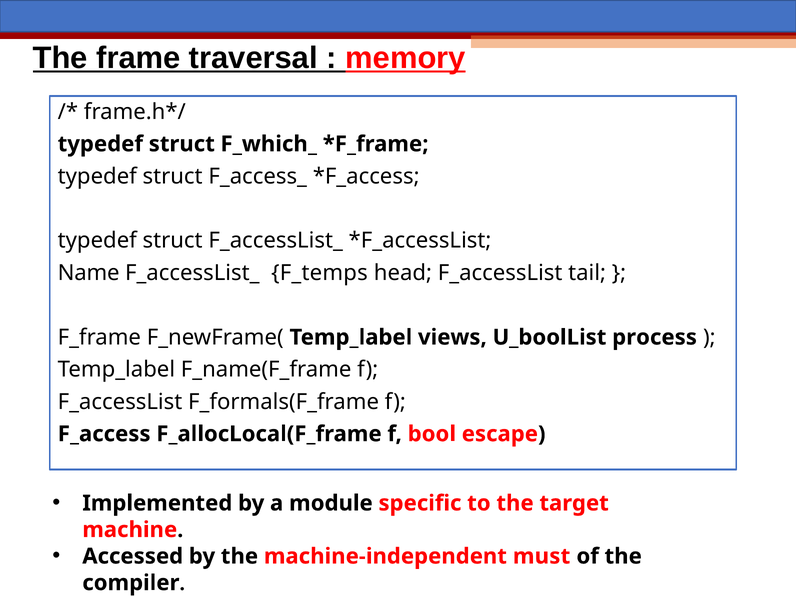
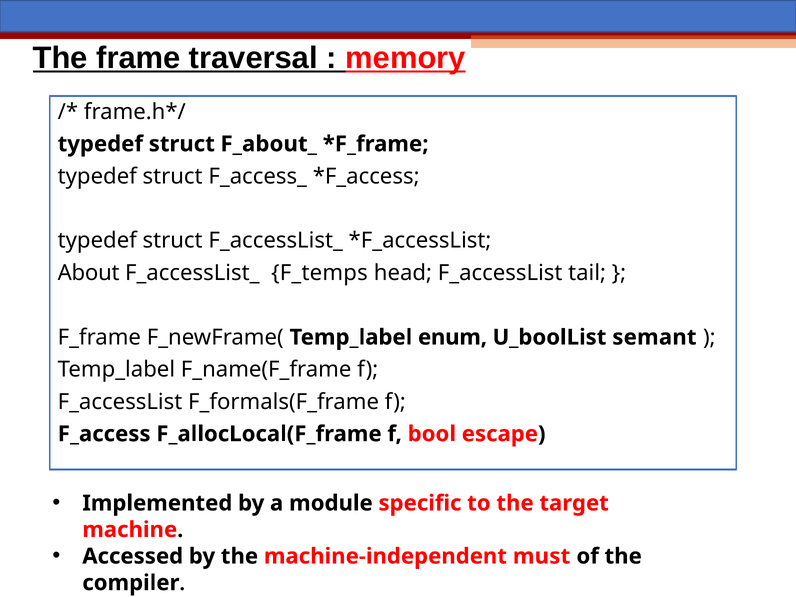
F_which_: F_which_ -> F_about_ (269, 144)
Name: Name -> About (89, 273)
views: views -> enum (452, 337)
process: process -> semant (654, 337)
